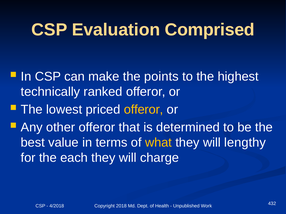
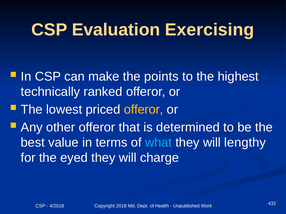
Comprised: Comprised -> Exercising (210, 30)
what colour: yellow -> light blue (158, 143)
each: each -> eyed (74, 158)
